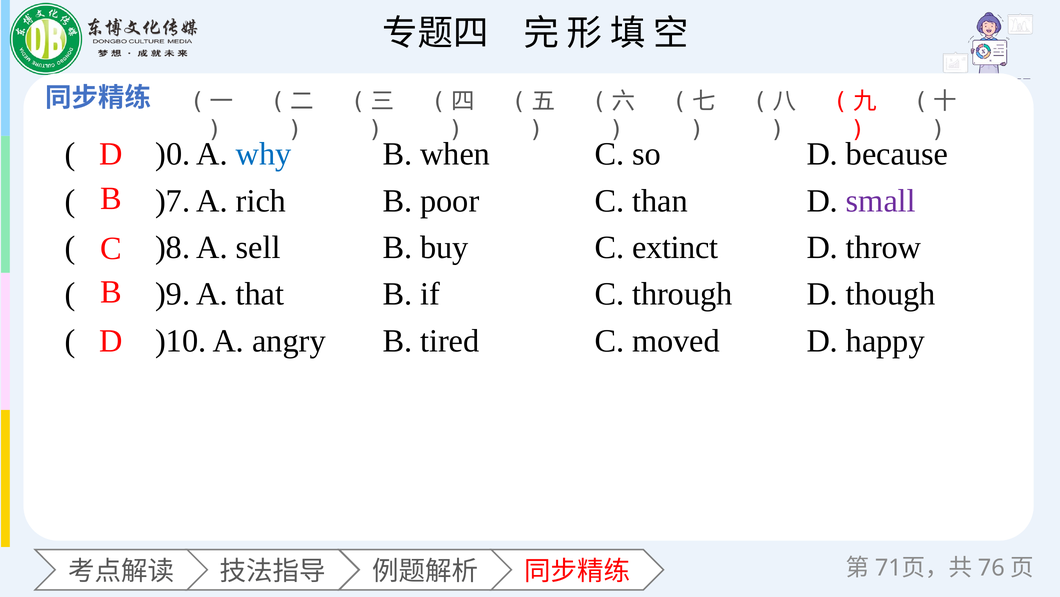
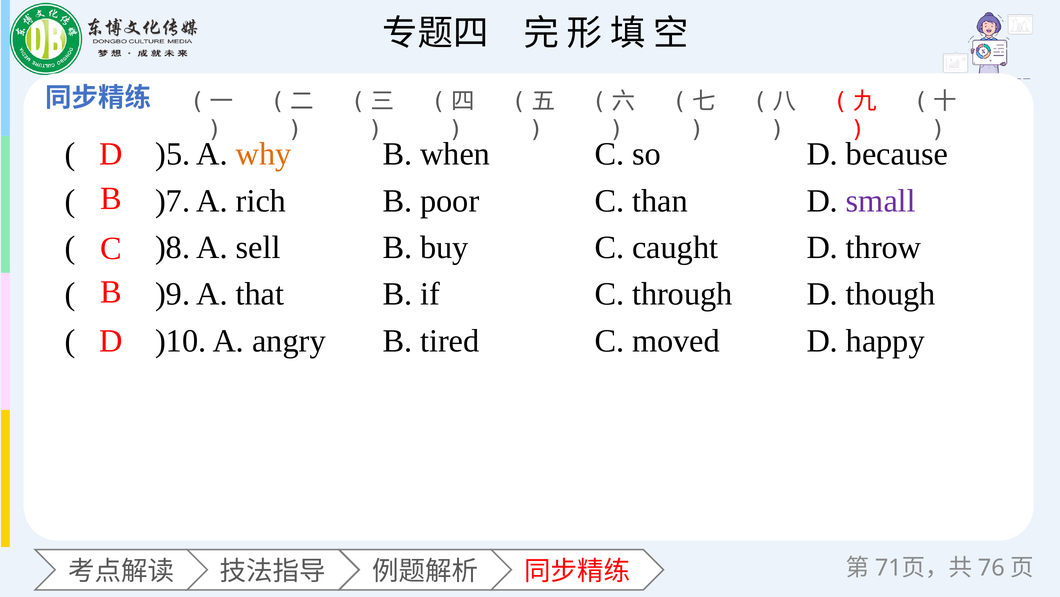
)0: )0 -> )5 (173, 154)
why colour: blue -> orange (264, 154)
extinct: extinct -> caught (675, 247)
